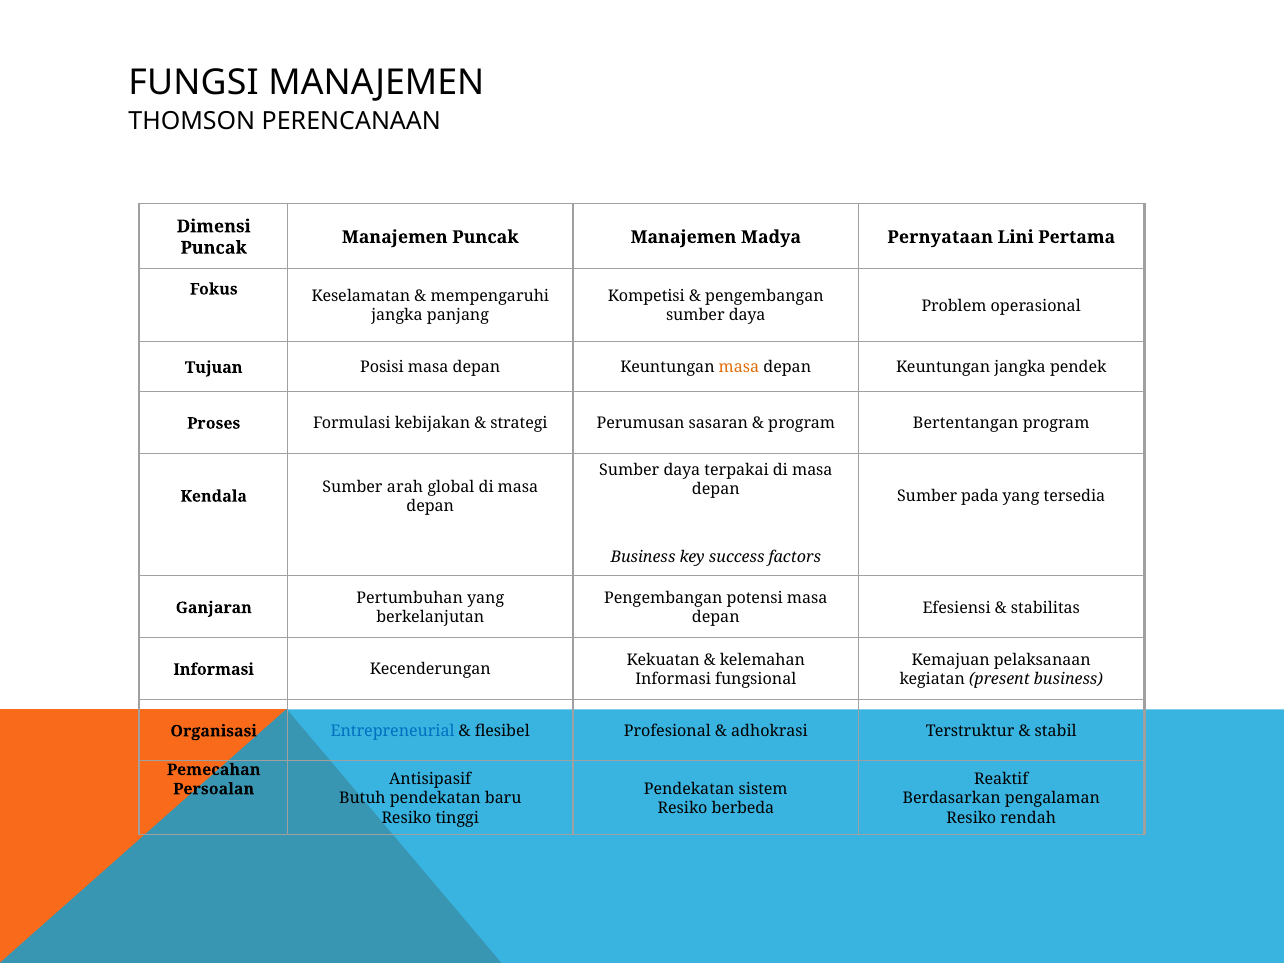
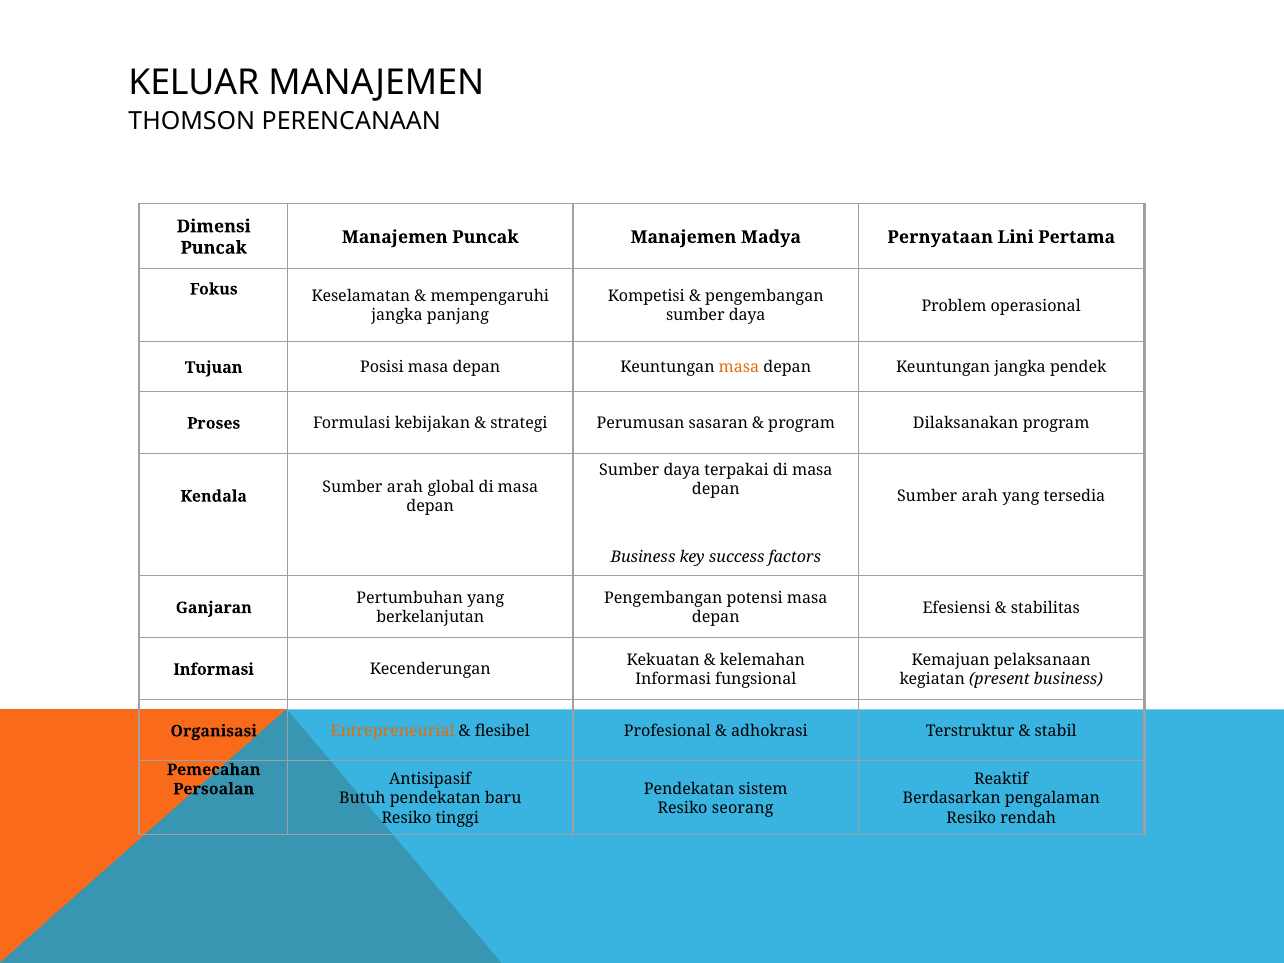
FUNGSI: FUNGSI -> KELUAR (194, 83)
Bertentangan: Bertentangan -> Dilaksanakan (966, 423)
pada: pada -> arah (980, 496)
Entrepreneurial colour: blue -> orange (393, 731)
berbeda: berbeda -> seorang (743, 808)
